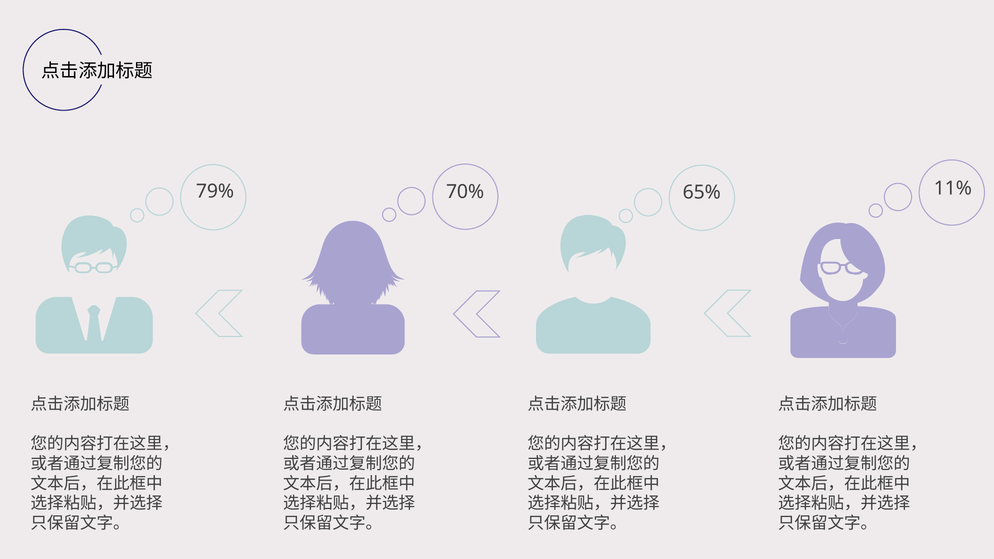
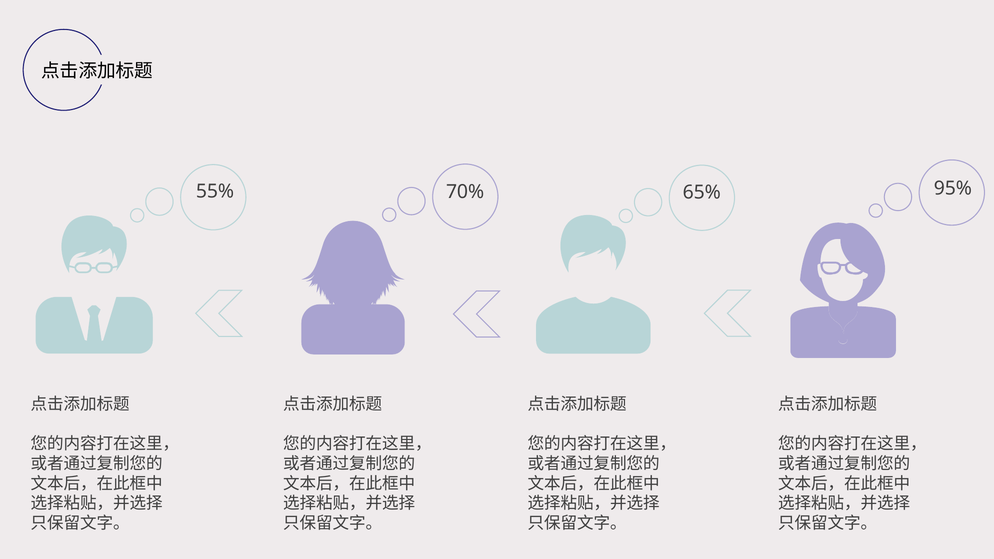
79%: 79% -> 55% (215, 191)
11%: 11% -> 95% (953, 188)
